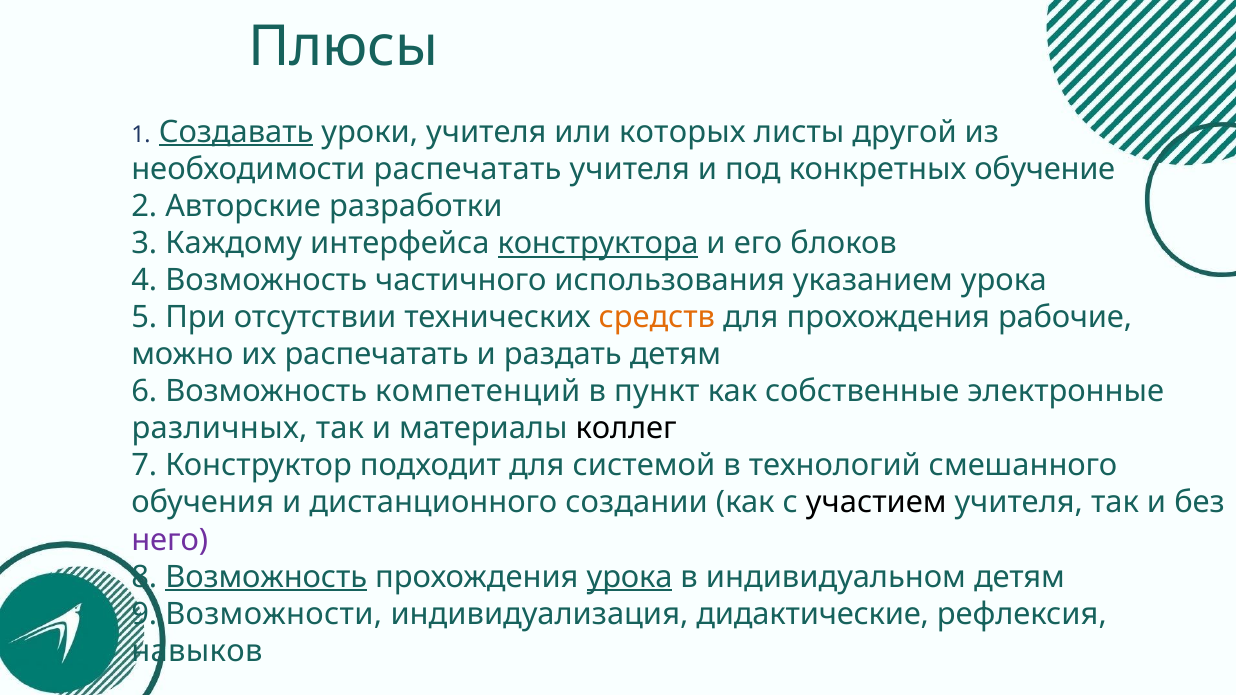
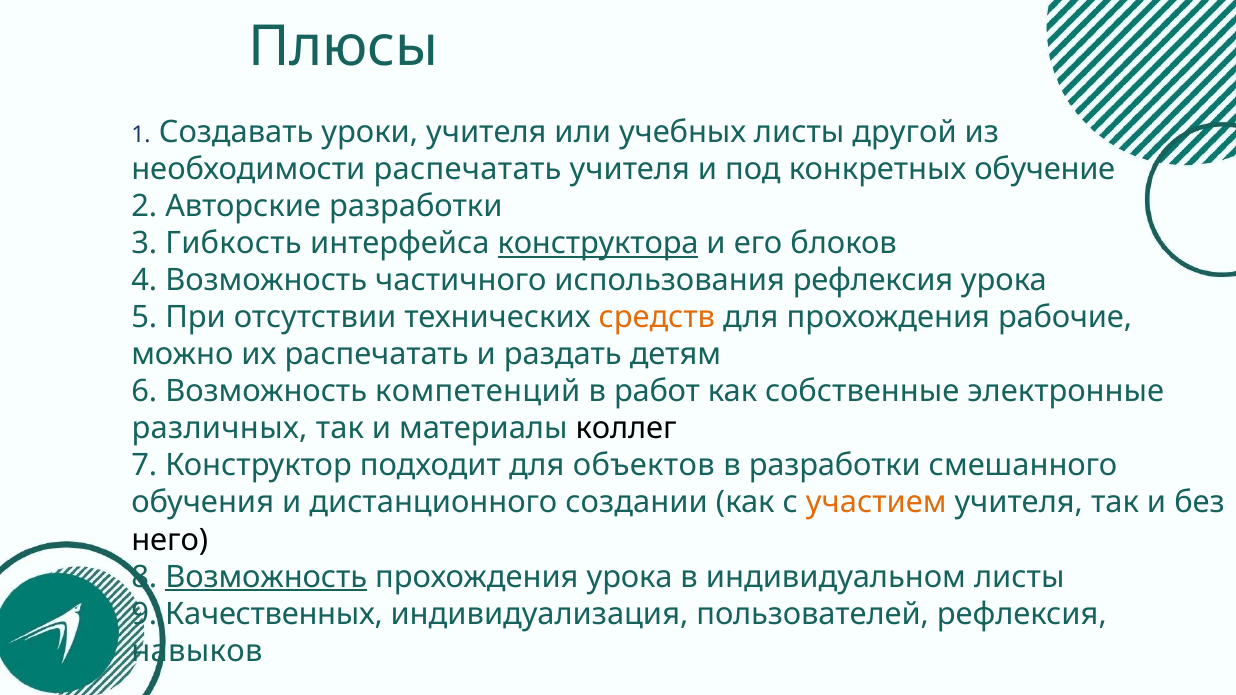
Создавать underline: present -> none (236, 132)
которых: которых -> учебных (683, 132)
Каждому: Каждому -> Гибкость (234, 243)
использования указанием: указанием -> рефлексия (873, 280)
пункт: пункт -> работ (657, 392)
системой: системой -> объектов (644, 466)
в технологий: технологий -> разработки (835, 466)
участием colour: black -> orange (876, 503)
него colour: purple -> black (170, 540)
урока underline: present -> none (630, 577)
индивидуальном детям: детям -> листы (1019, 577)
Возможности: Возможности -> Качественных (274, 614)
дидактические: дидактические -> пользователей (813, 614)
